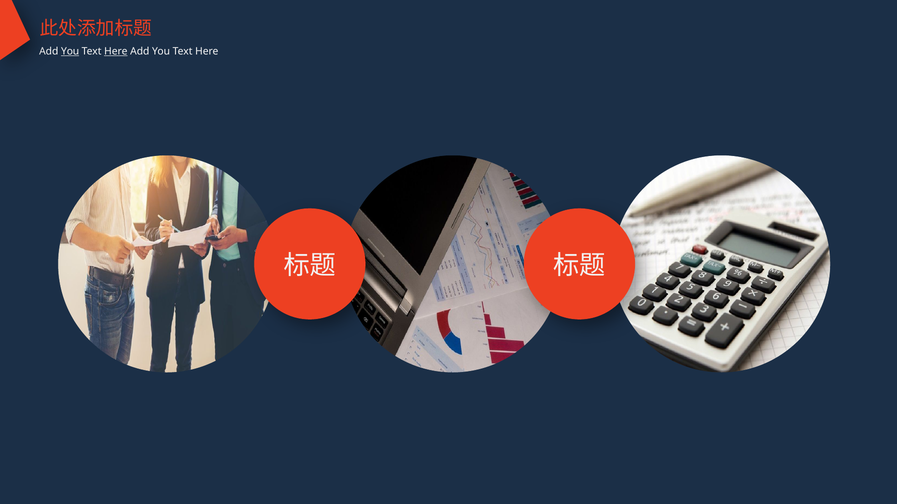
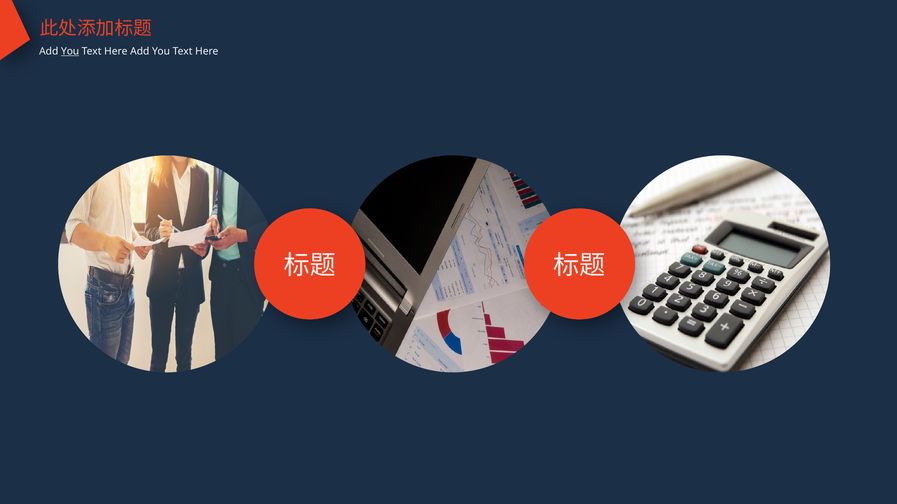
Here underline: present -> none (116, 51)
